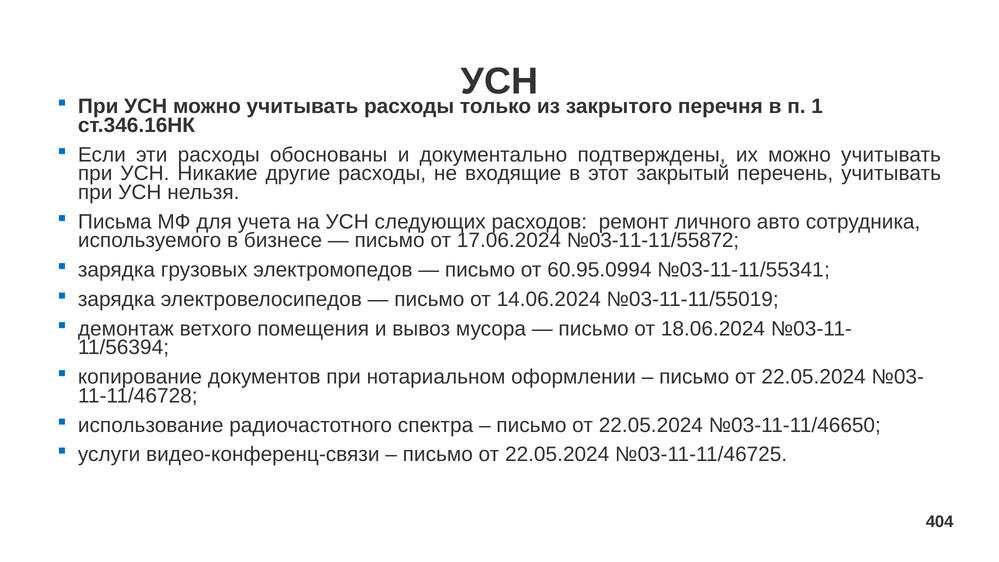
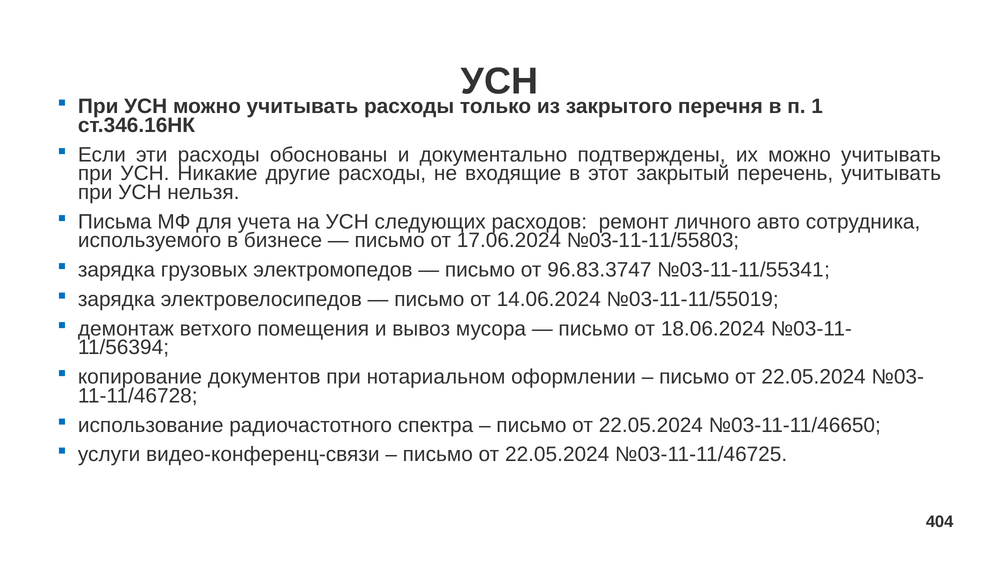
№03-11-11/55872: №03-11-11/55872 -> №03-11-11/55803 (653, 240)
60.95.0994: 60.95.0994 -> 96.83.3747 (599, 270)
